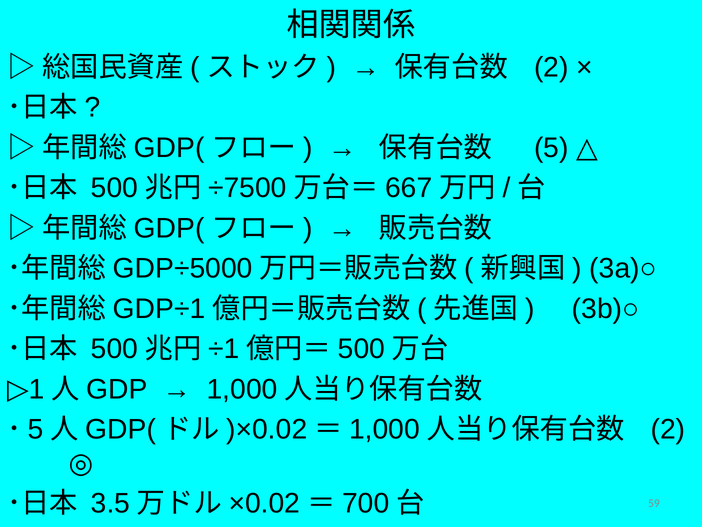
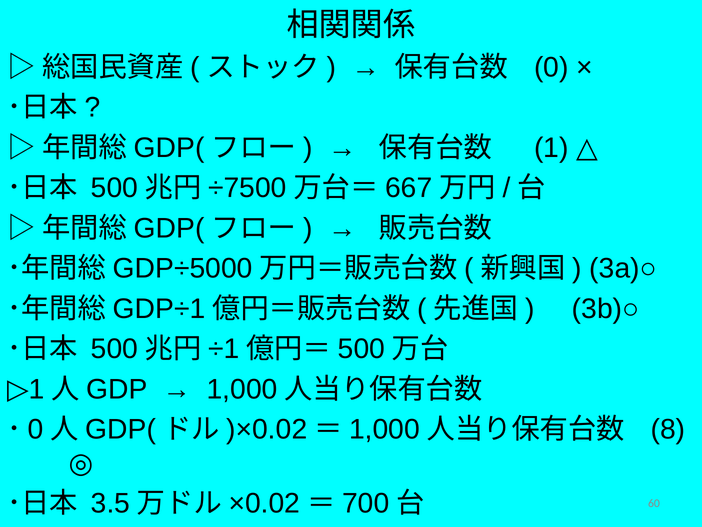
2: 2 -> 0 (551, 67)
5: 5 -> 1 (551, 148)
5: 5 -> 0 (36, 429)
2: 2 -> 8 (668, 429)
59: 59 -> 60 (654, 503)
